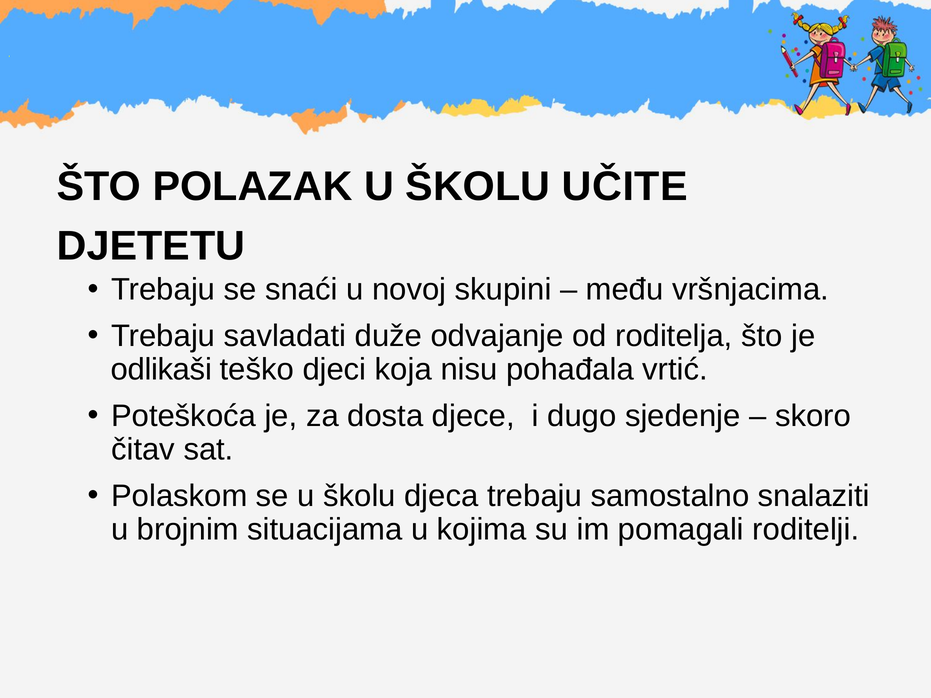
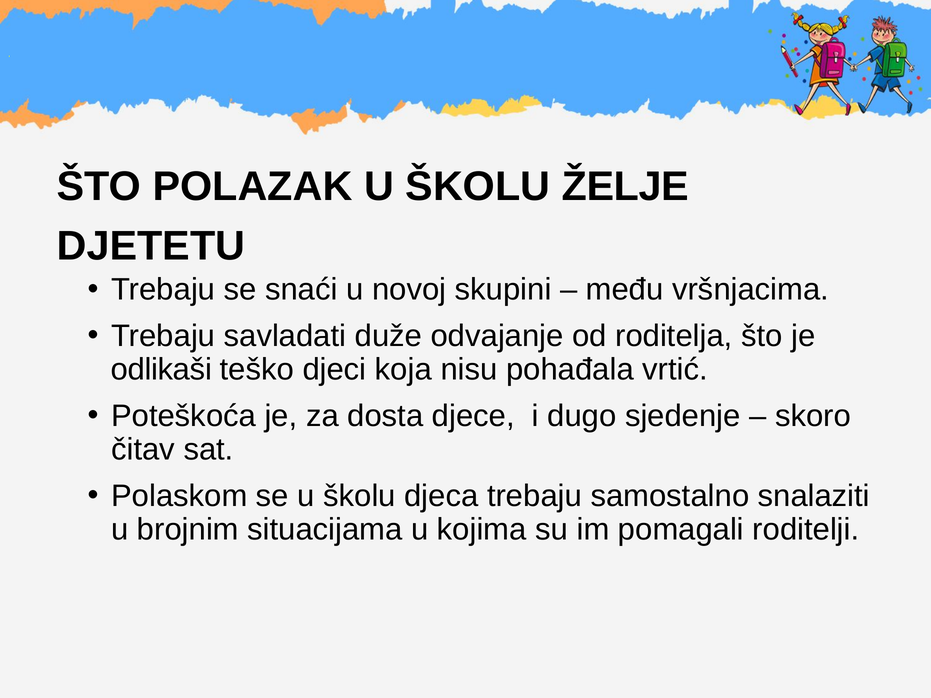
UČITE: UČITE -> ŽELJE (625, 187)
